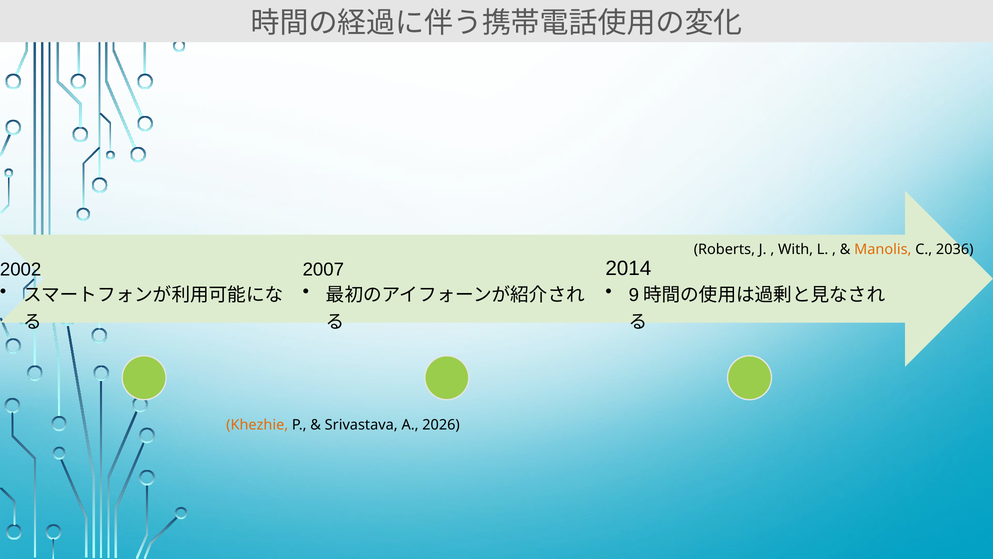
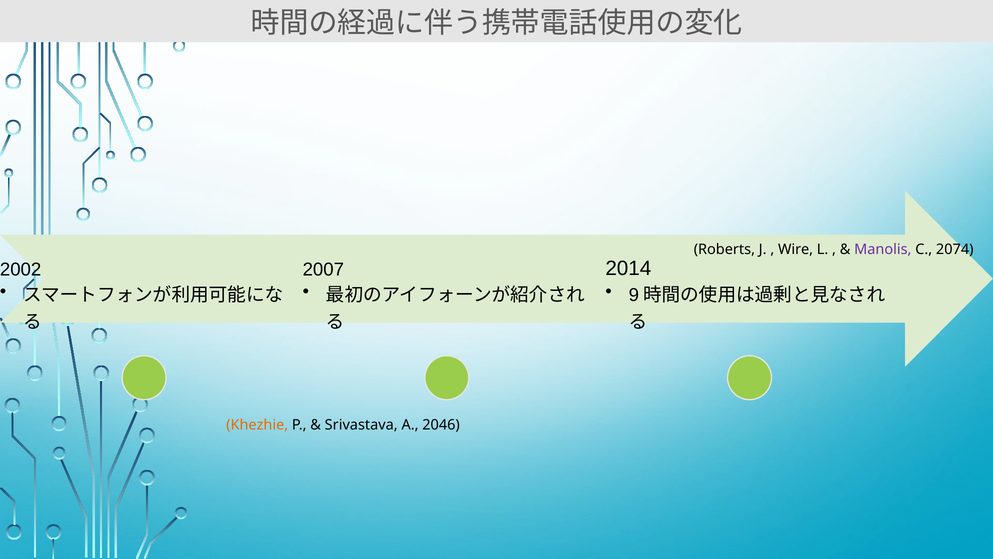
With: With -> Wire (796, 249)
Manolis colour: orange -> purple (883, 249)
2036: 2036 -> 2074 (955, 249)
2026: 2026 -> 2046 (441, 424)
